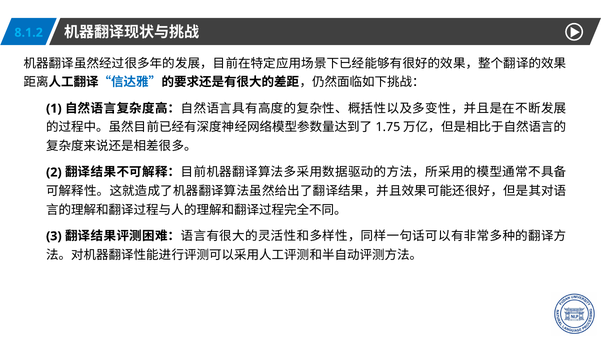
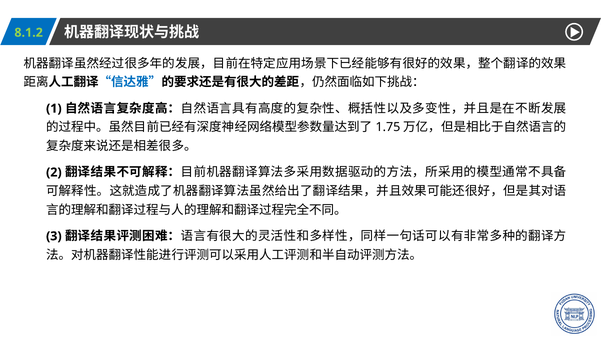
8.1.2 colour: light blue -> light green (29, 33)
